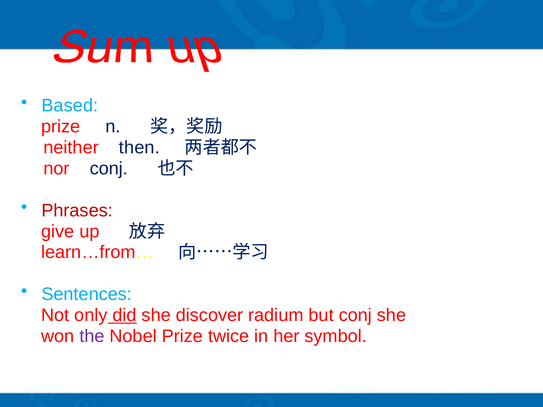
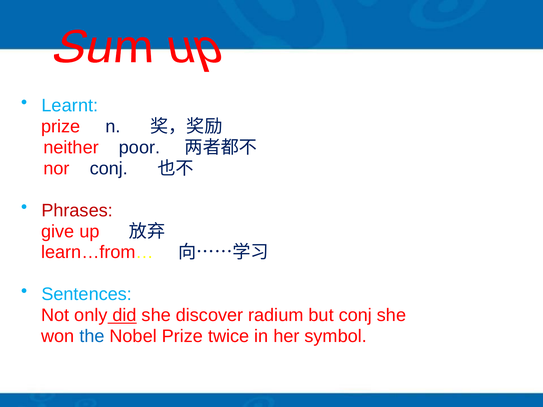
Based: Based -> Learnt (70, 106)
then: then -> poor (139, 148)
the colour: purple -> blue (92, 336)
